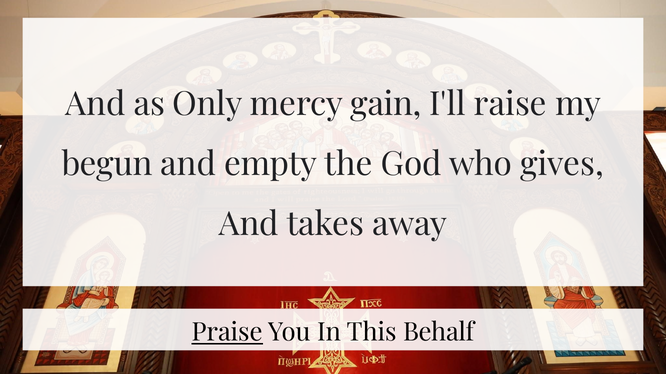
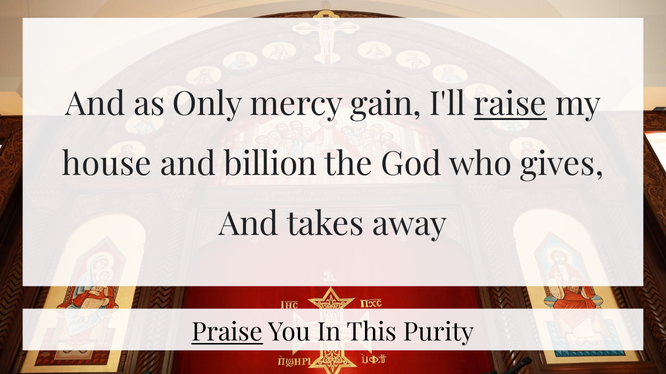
raise underline: none -> present (510, 105)
begun: begun -> house (107, 165)
empty: empty -> billion (271, 165)
Behalf: Behalf -> Purity (439, 333)
